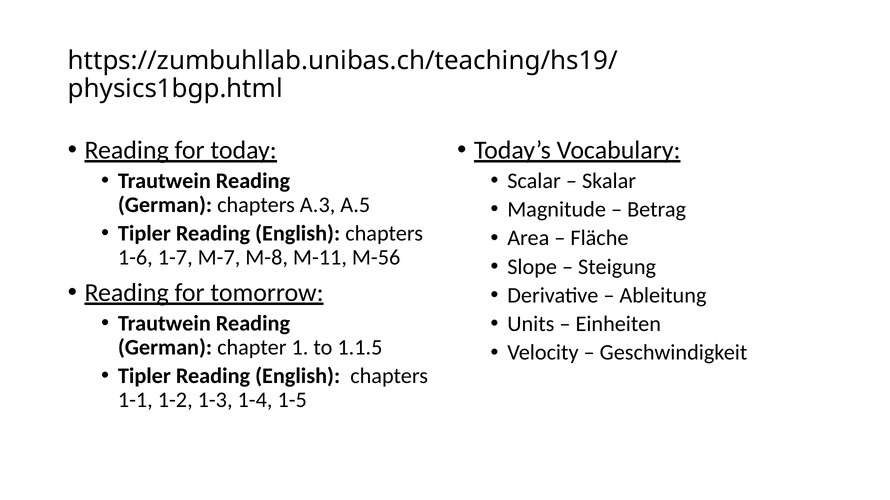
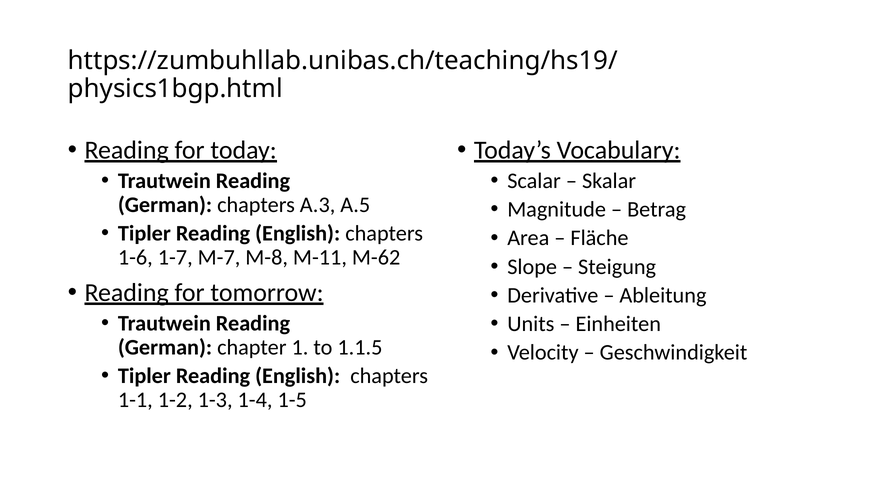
M-56: M-56 -> M-62 (376, 258)
